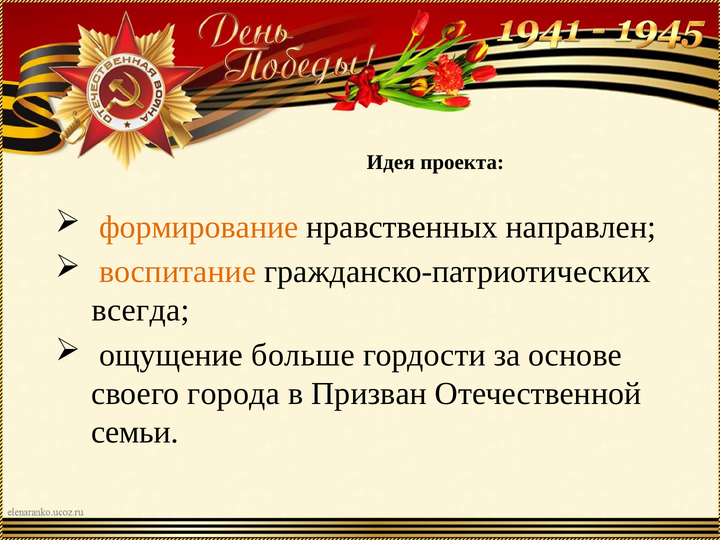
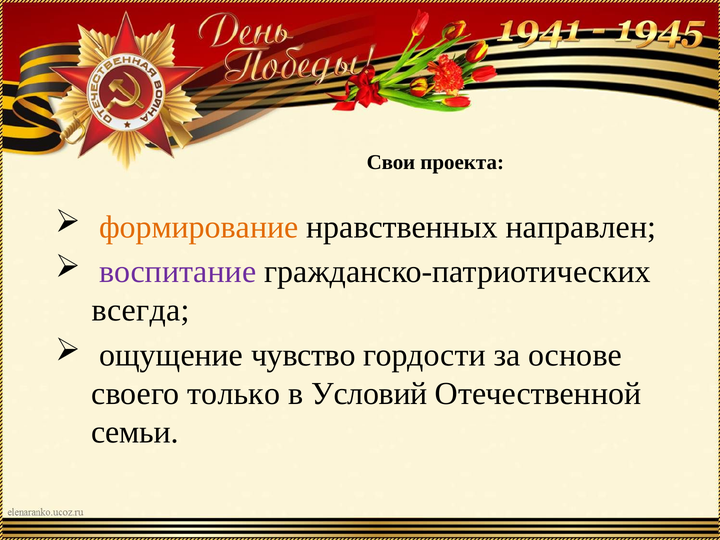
Идея: Идея -> Свои (391, 162)
воспитание colour: orange -> purple (178, 272)
больше: больше -> чувство (303, 355)
города: города -> только (234, 394)
Призван: Призван -> Условий (369, 394)
